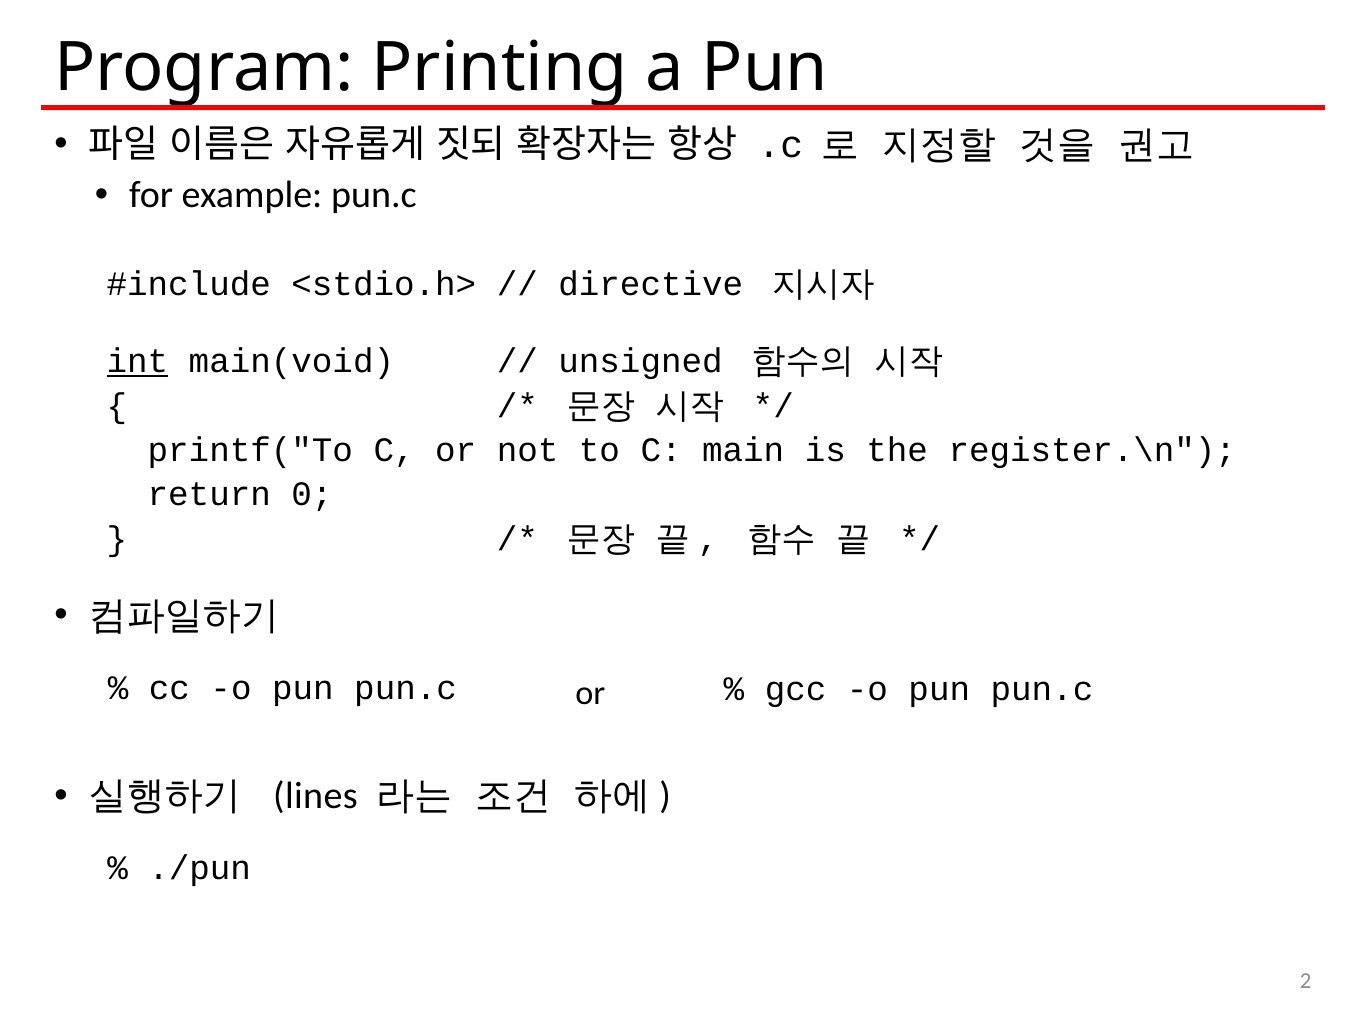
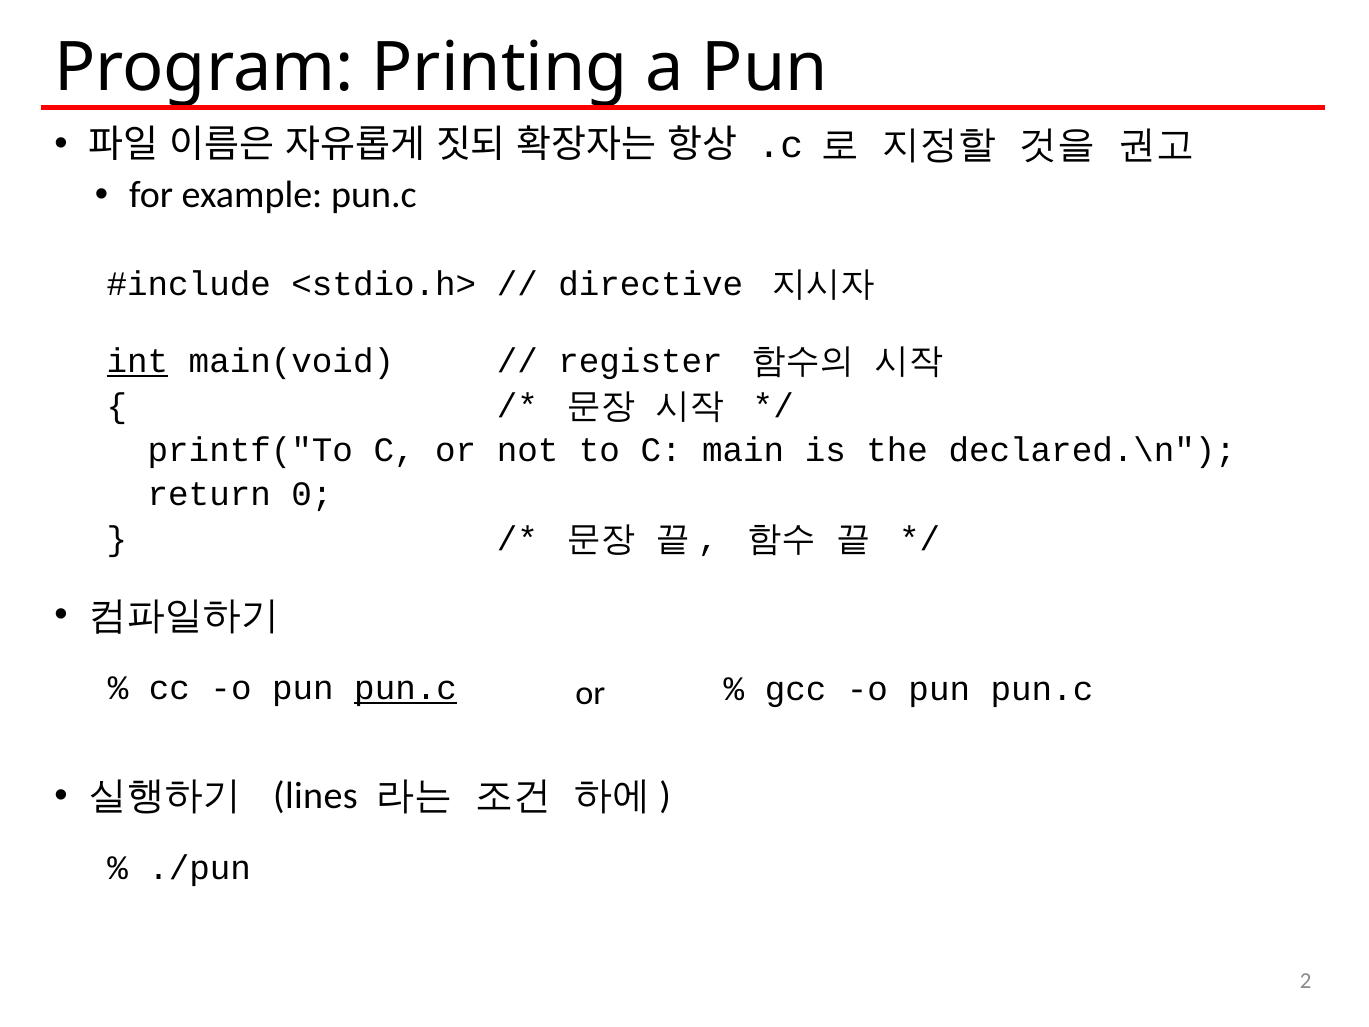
unsigned: unsigned -> register (641, 361)
register.\n: register.\n -> declared.\n (1092, 450)
pun.c underline: none -> present (406, 688)
